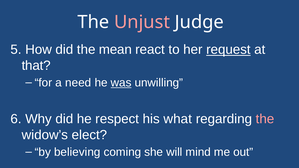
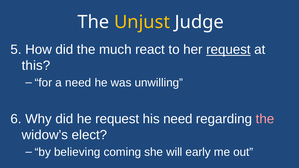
Unjust colour: pink -> yellow (142, 22)
mean: mean -> much (115, 50)
that: that -> this (36, 66)
was underline: present -> none (121, 83)
he respect: respect -> request (117, 119)
his what: what -> need (178, 119)
mind: mind -> early (198, 152)
